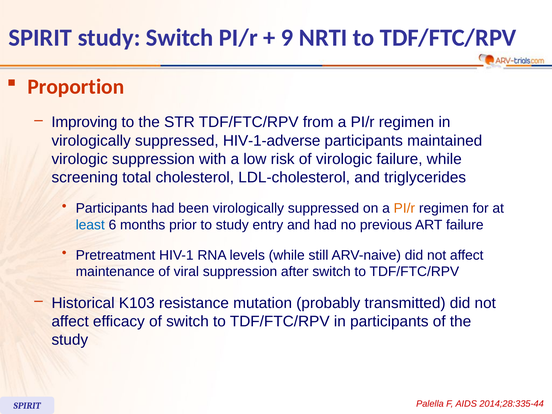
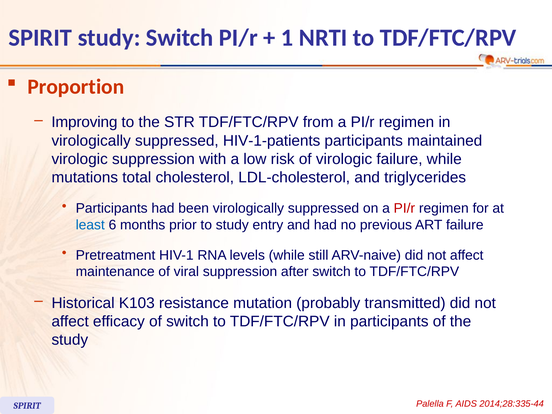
9: 9 -> 1 (287, 38)
HIV-1-adverse: HIV-1-adverse -> HIV-1-patients (272, 141)
screening: screening -> mutations (85, 177)
PI/r colour: orange -> red (404, 208)
